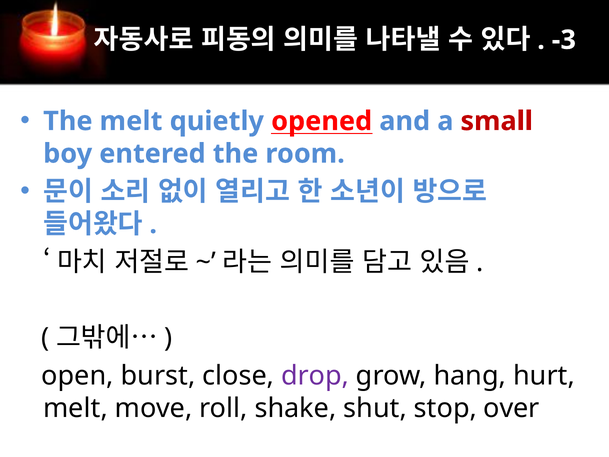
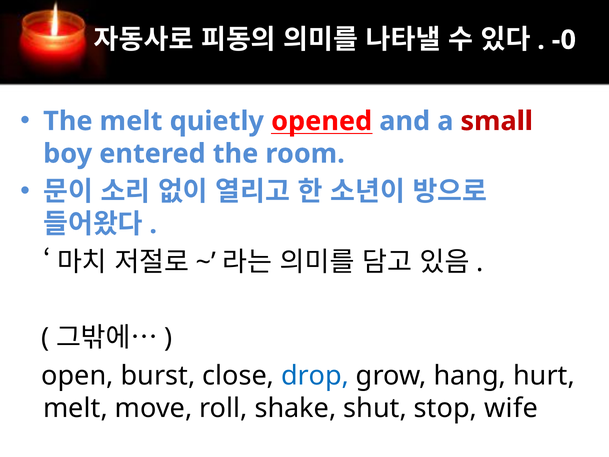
-3: -3 -> -0 (564, 40)
drop colour: purple -> blue (315, 376)
over: over -> wife (511, 408)
